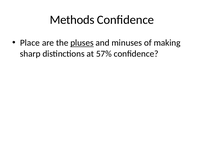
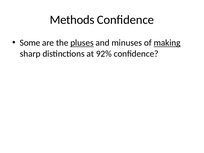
Place: Place -> Some (30, 43)
making underline: none -> present (167, 43)
57%: 57% -> 92% (104, 54)
